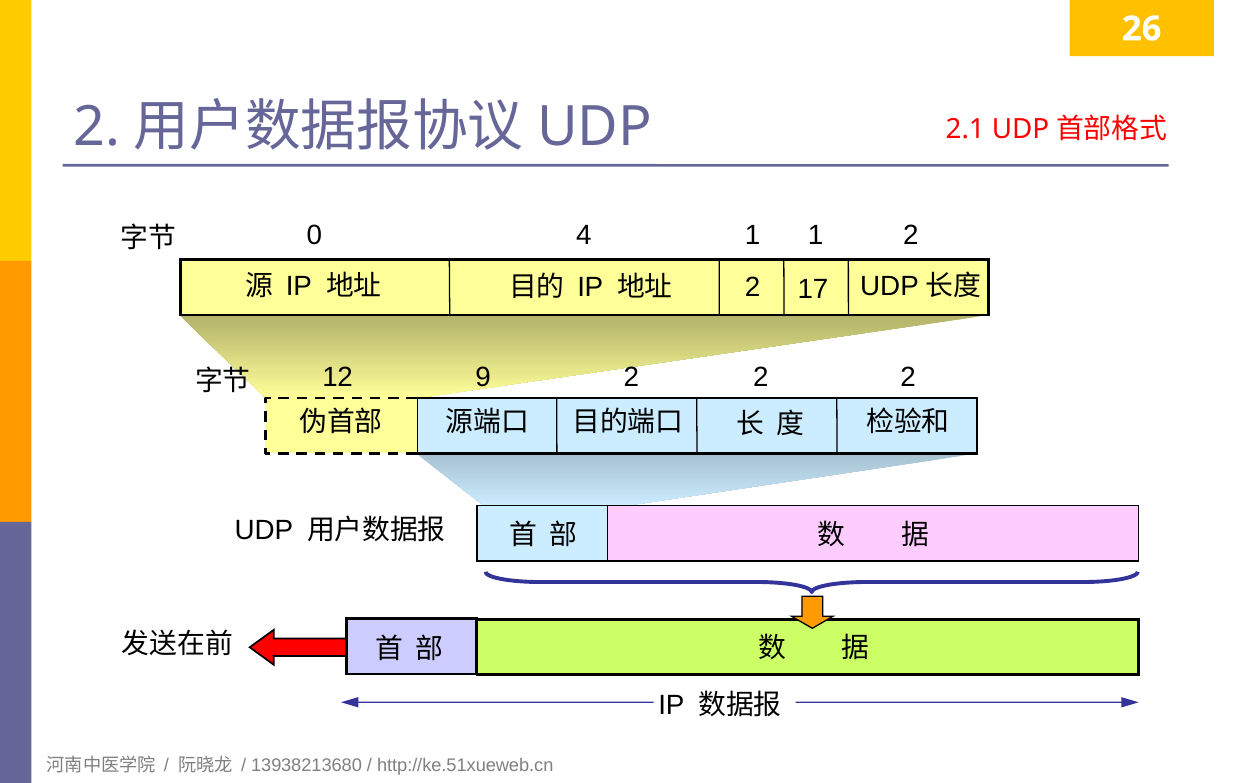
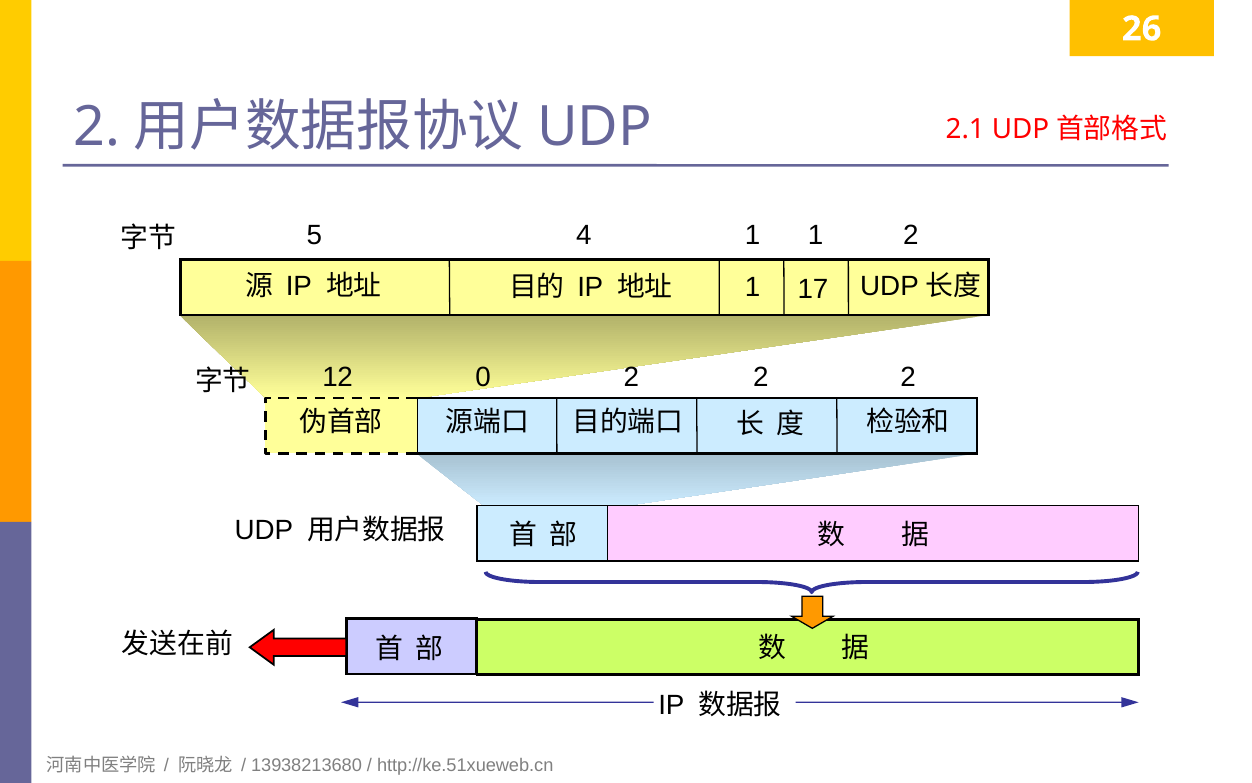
0: 0 -> 5 (314, 235)
2: 2 -> 1 (753, 287)
9: 9 -> 0 (483, 378)
